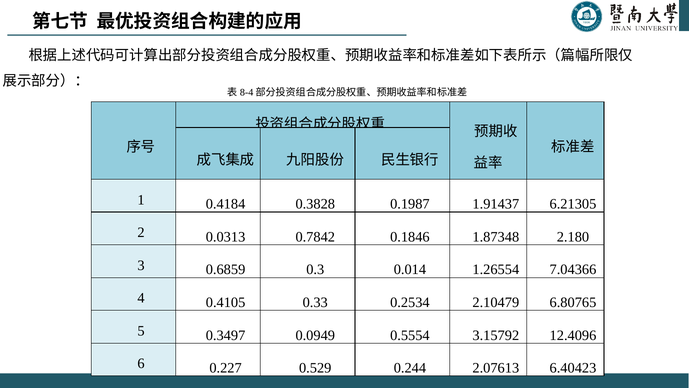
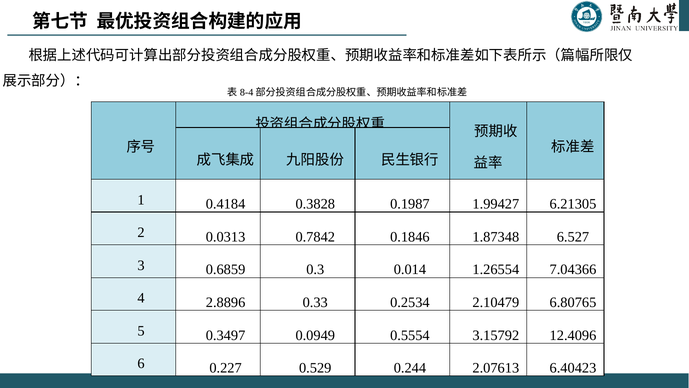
1.91437: 1.91437 -> 1.99427 (496, 204)
2.180: 2.180 -> 6.527 (573, 237)
0.4105: 0.4105 -> 2.8896 (226, 302)
